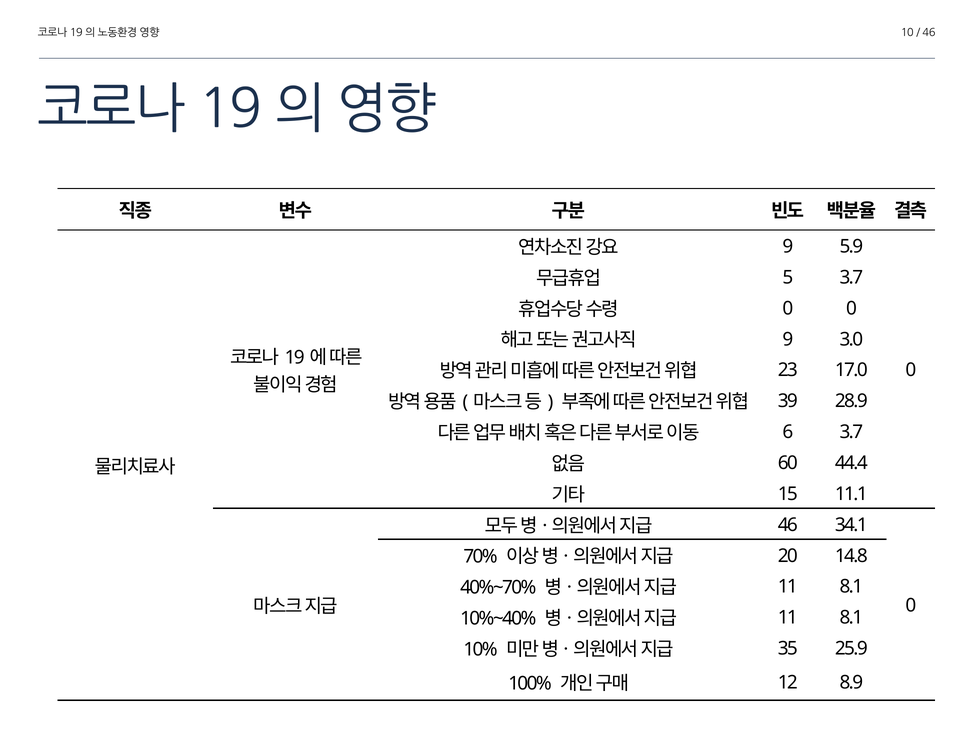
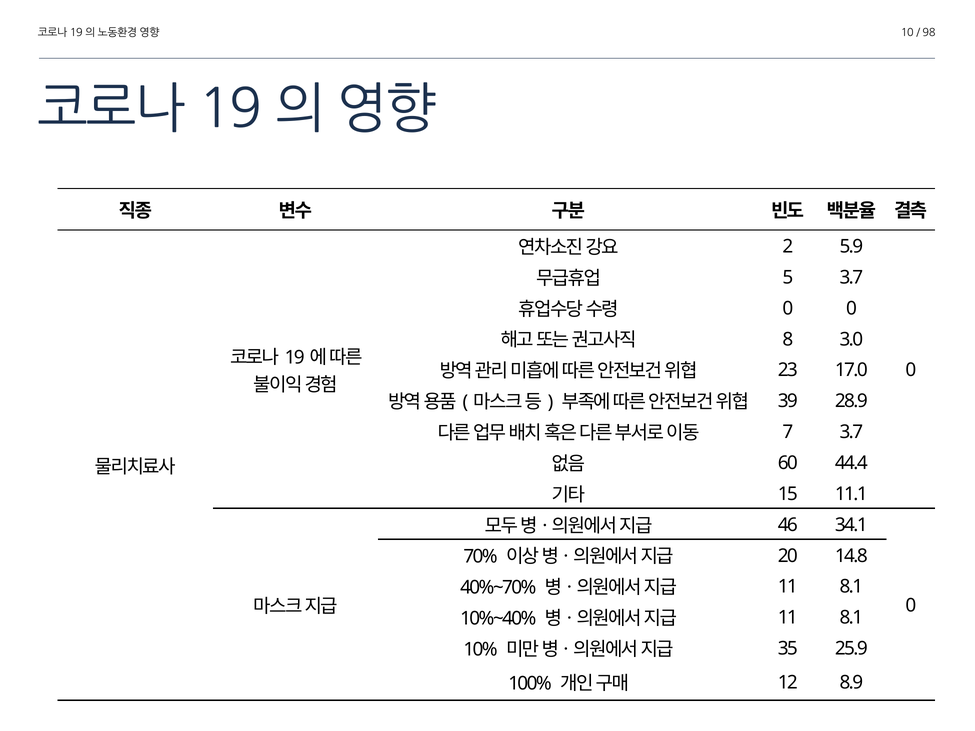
46: 46 -> 98 (929, 33)
9: 9 -> 2 (788, 247)
9: 9 -> 8 (788, 339)
6: 6 -> 7 (788, 432)
